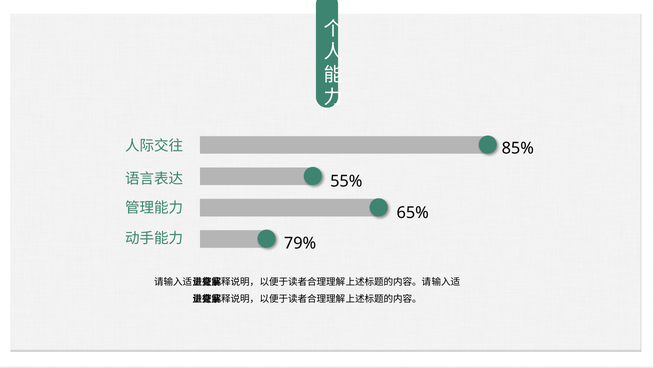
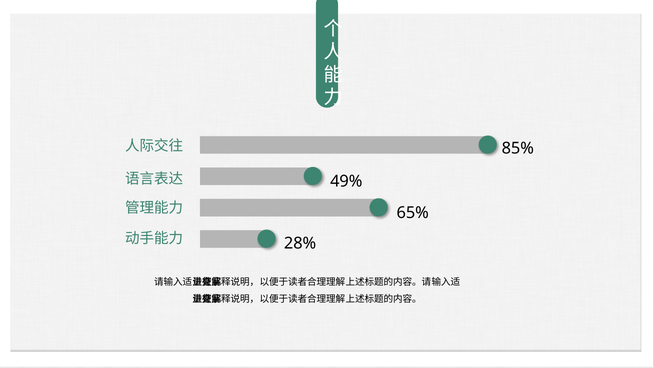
55%: 55% -> 49% (346, 181)
79%: 79% -> 28% (300, 243)
